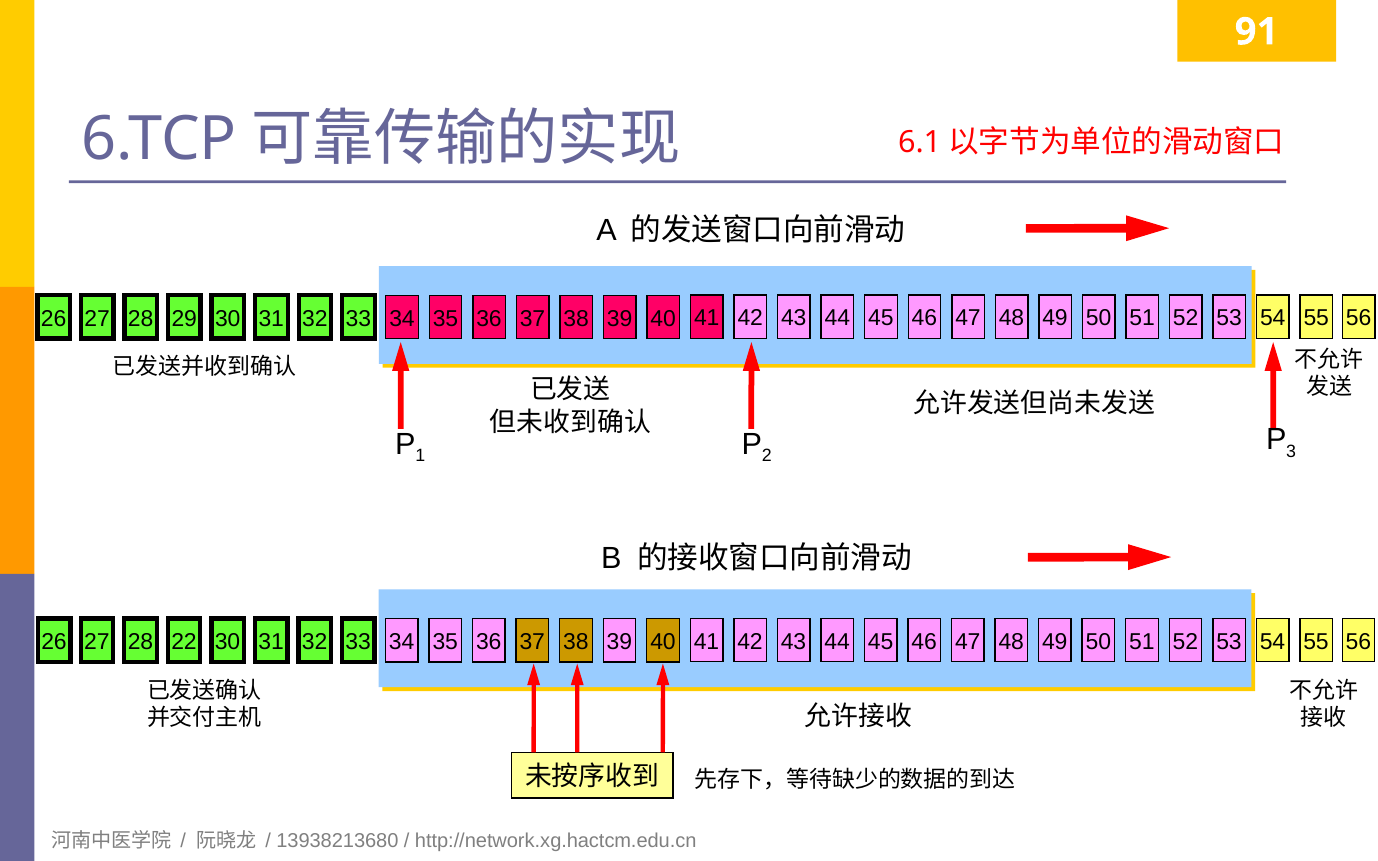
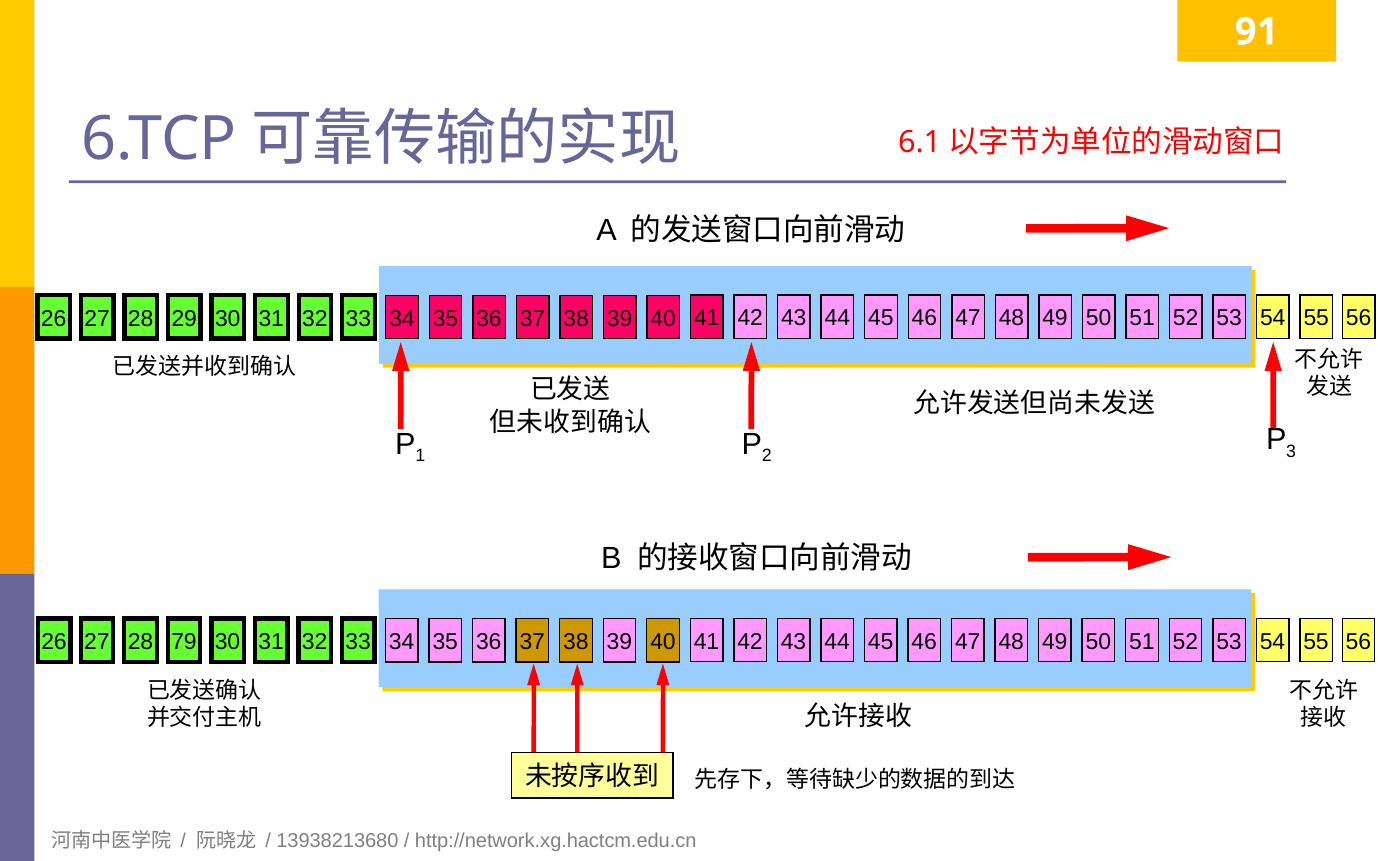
22: 22 -> 79 (184, 642)
